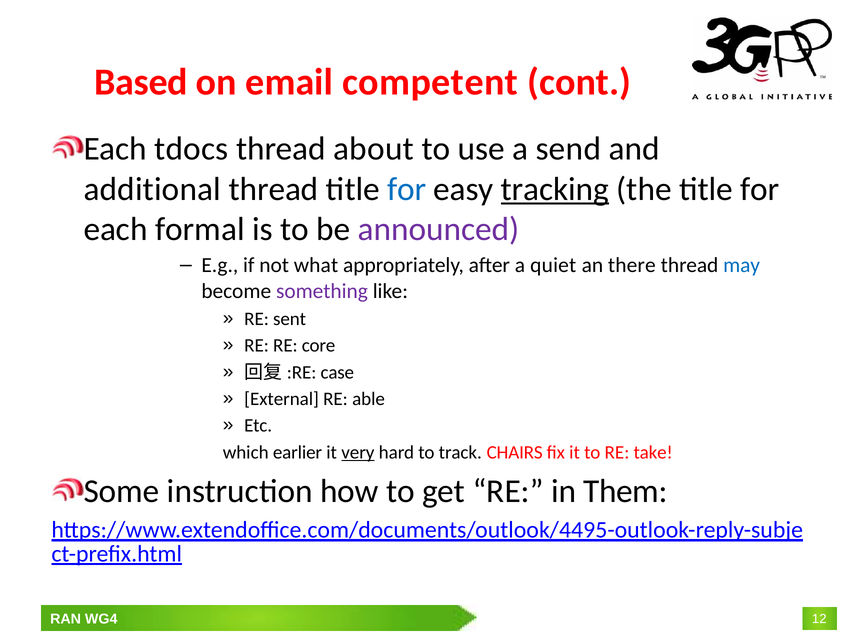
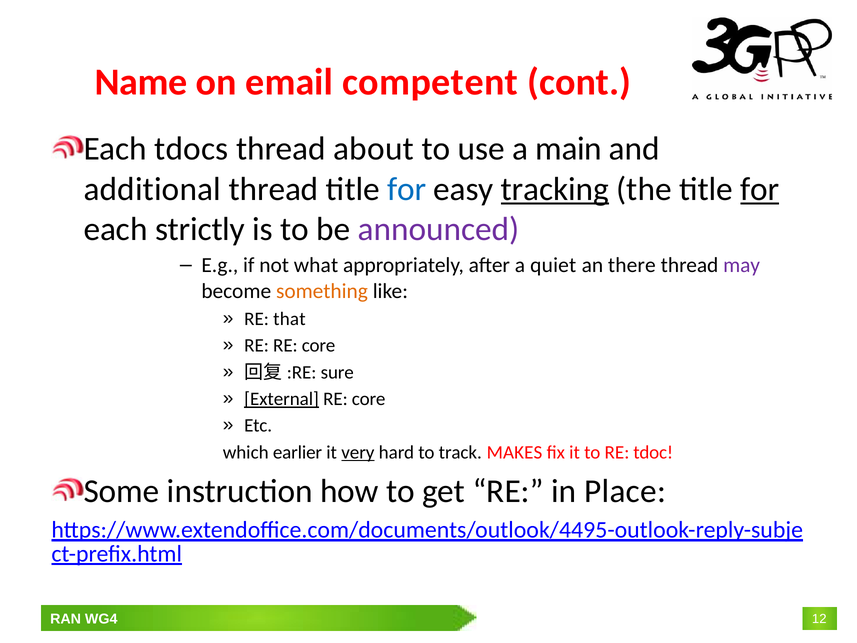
Based: Based -> Name (141, 82)
send: send -> main (569, 149)
for underline: none -> present (760, 189)
formal: formal -> strictly (200, 229)
may colour: blue -> purple (742, 265)
something colour: purple -> orange (322, 291)
sent: sent -> that (289, 319)
case: case -> sure (337, 372)
External underline: none -> present (282, 399)
able: able -> core (369, 399)
CHAIRS: CHAIRS -> MAKES (514, 452)
take: take -> tdoc (653, 452)
Them: Them -> Place (625, 491)
